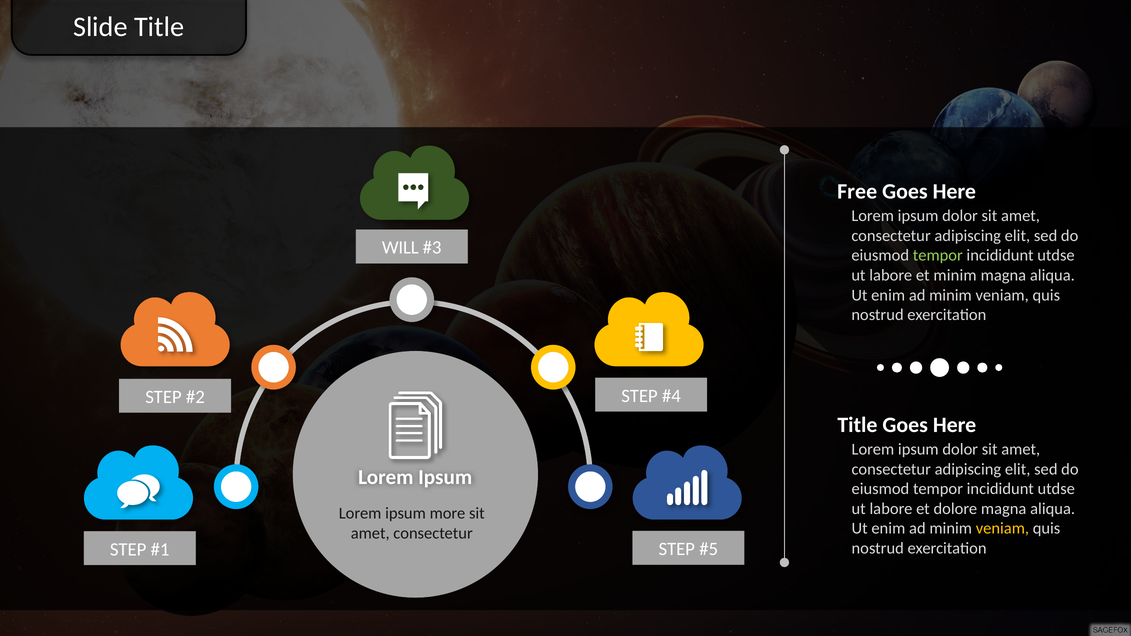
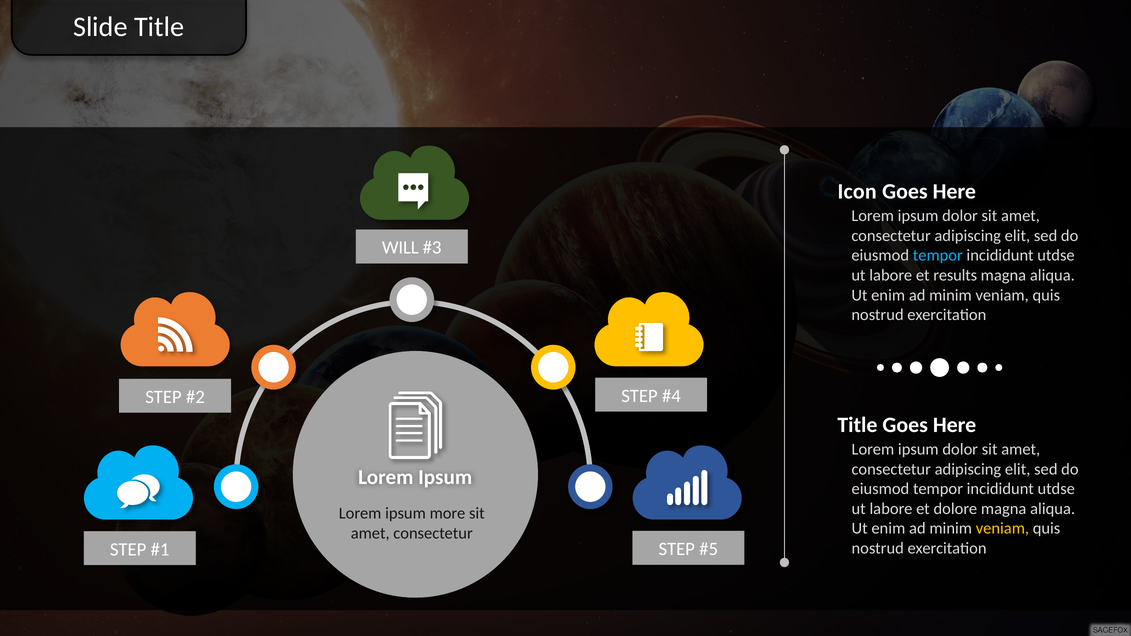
Free: Free -> Icon (857, 192)
tempor colour: light green -> light blue (938, 256)
et minim: minim -> results (955, 275)
